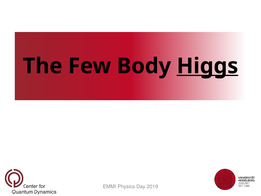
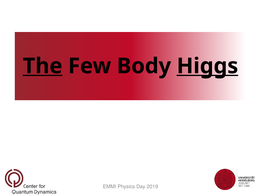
The underline: none -> present (43, 66)
